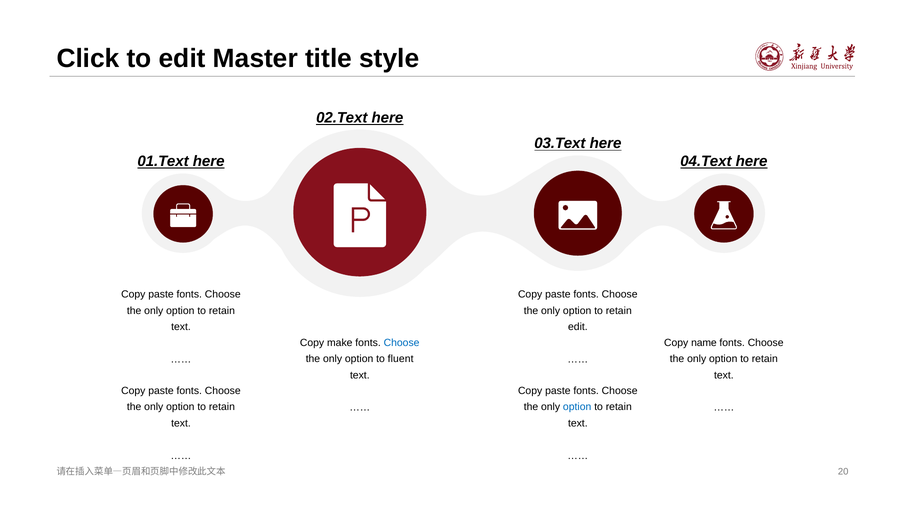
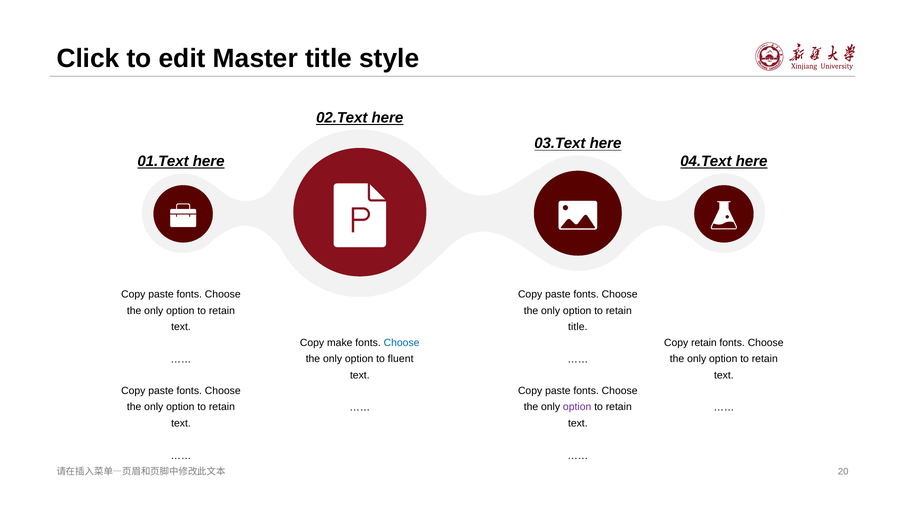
edit: edit -> title (578, 327)
Copy name: name -> retain (704, 343)
option colour: blue -> purple (577, 407)
